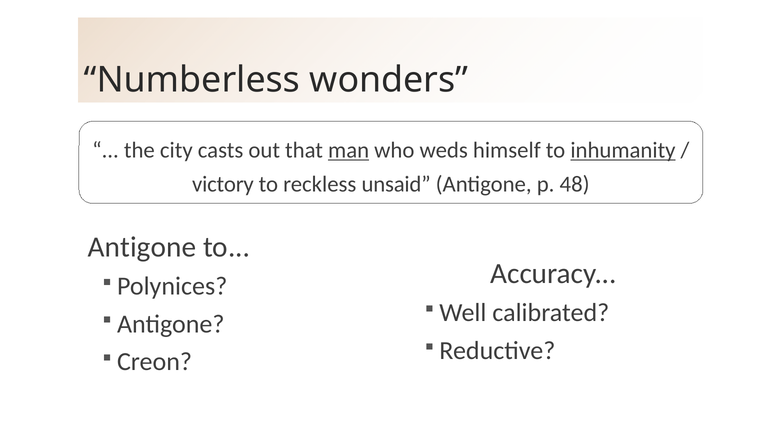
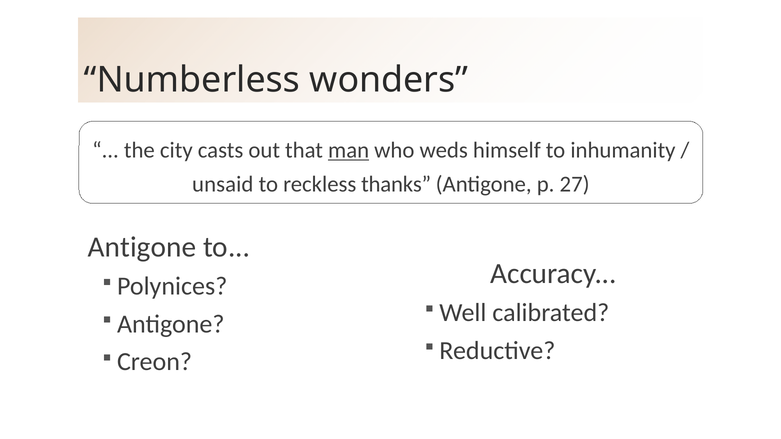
inhumanity underline: present -> none (623, 150)
victory: victory -> unsaid (223, 185)
unsaid: unsaid -> thanks (396, 185)
48: 48 -> 27 (575, 185)
